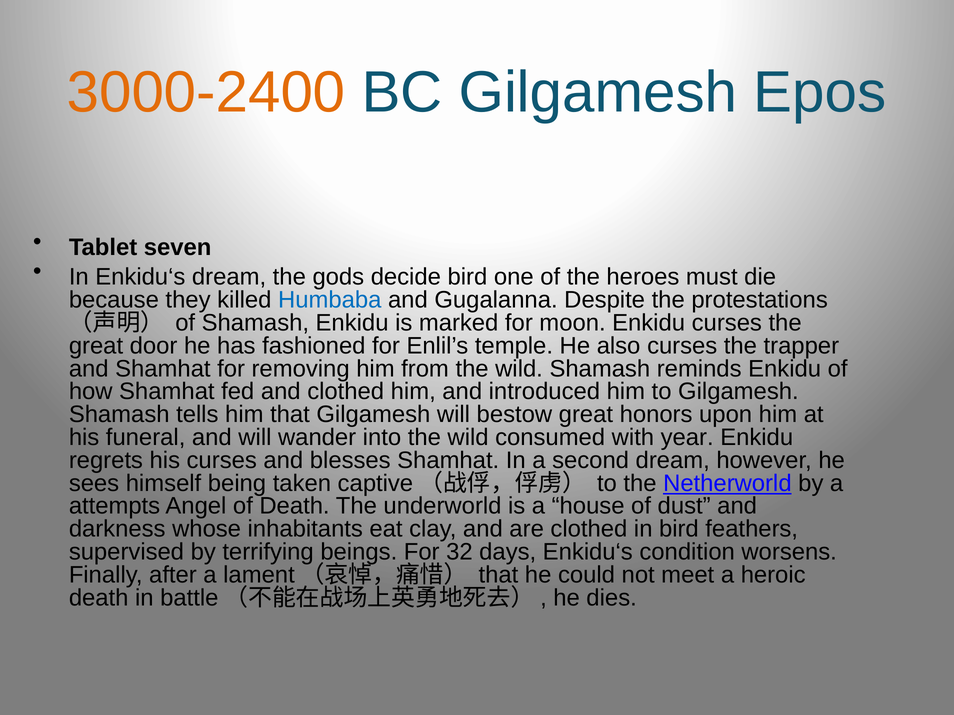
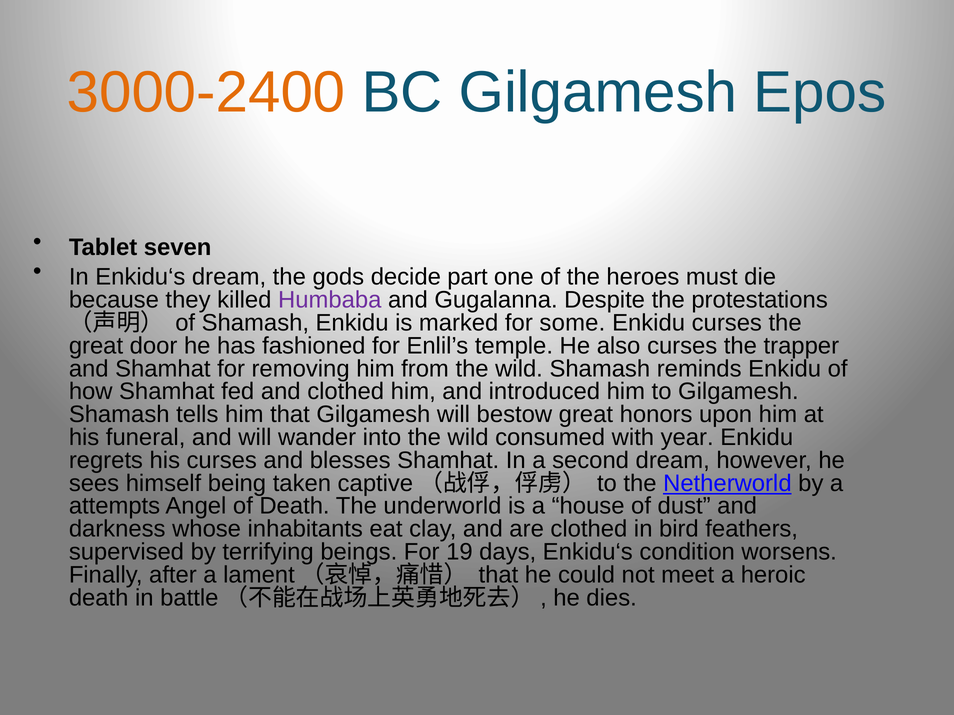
decide bird: bird -> part (468, 277)
Humbaba colour: blue -> purple (330, 300)
moon: moon -> some (572, 323)
32: 32 -> 19 (459, 552)
